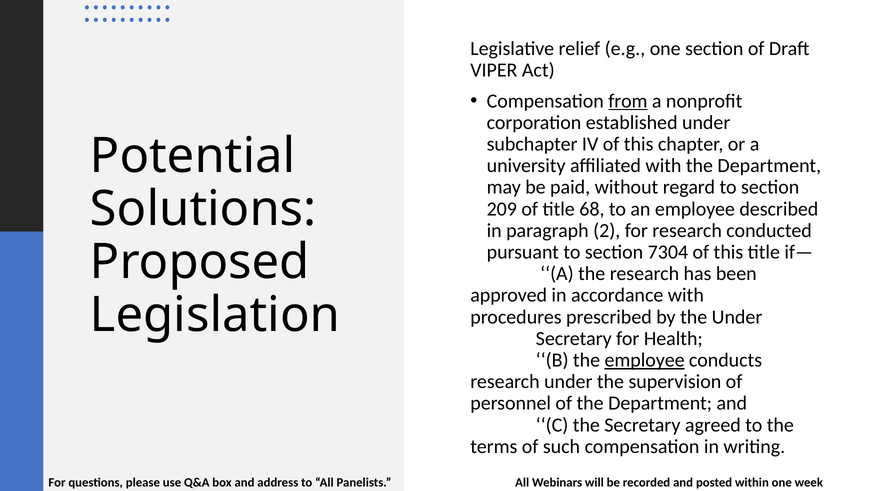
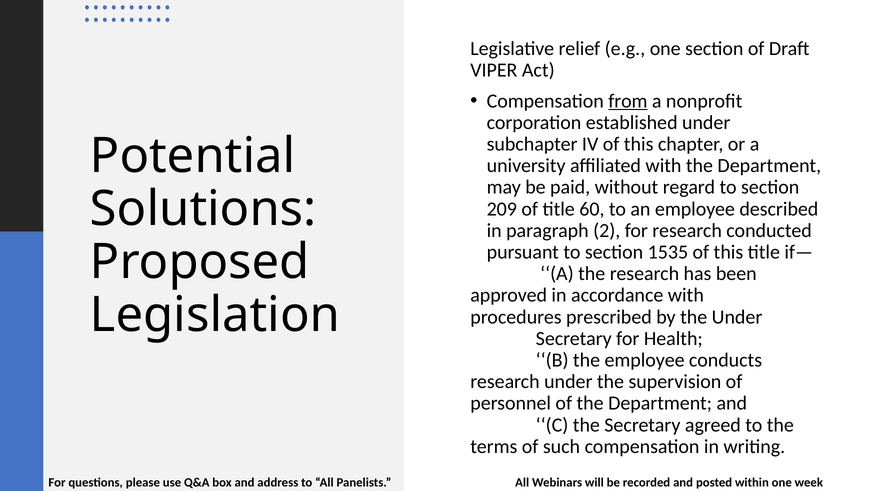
68: 68 -> 60 (592, 209)
7304: 7304 -> 1535 (668, 252)
employee underline: present -> none (645, 360)
